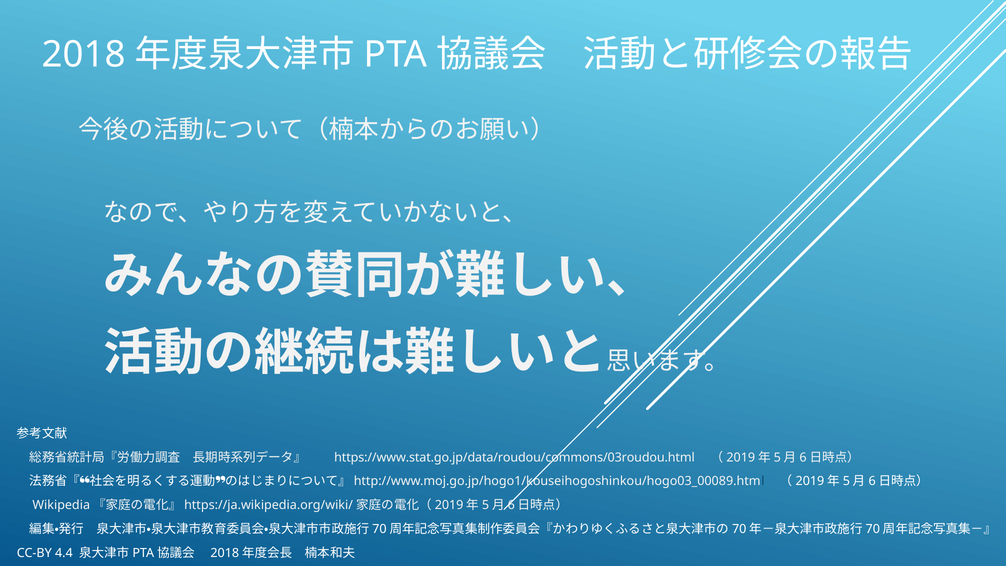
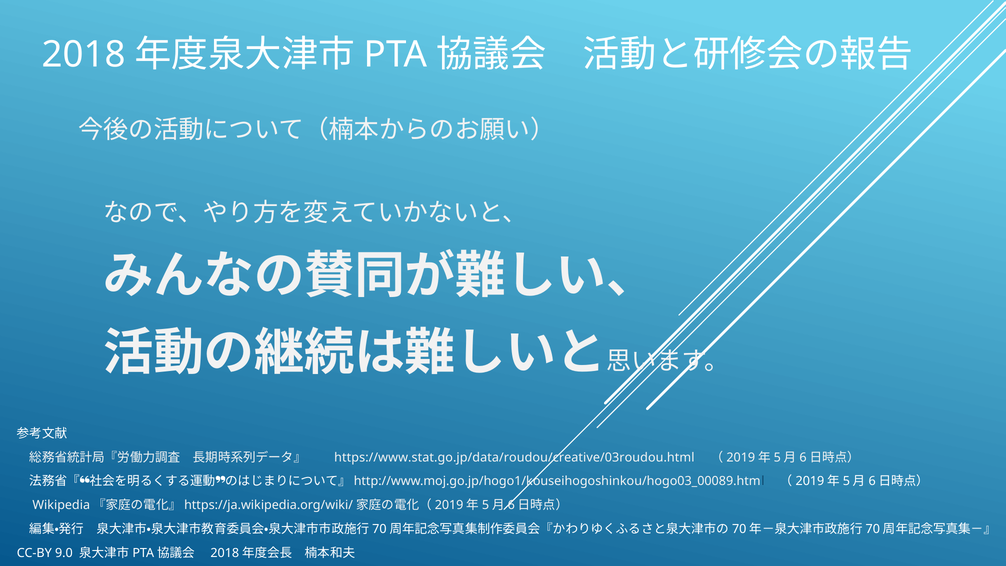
https://www.stat.go.jp/data/roudou/commons/03roudou.html: https://www.stat.go.jp/data/roudou/commons/03roudou.html -> https://www.stat.go.jp/data/roudou/creative/03roudou.html (514, 457)
4.4: 4.4 -> 9.0 (64, 553)
